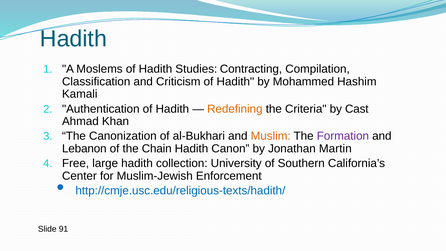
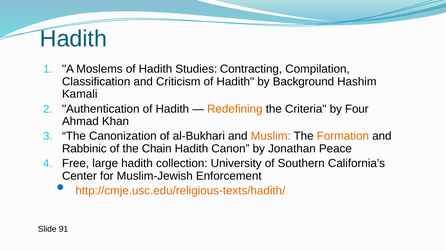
Mohammed: Mohammed -> Background (303, 82)
Cast: Cast -> Four (357, 109)
Formation colour: purple -> orange (343, 136)
Lebanon: Lebanon -> Rabbinic (84, 149)
Martin: Martin -> Peace (335, 149)
http://cmje.usc.edu/religious-texts/hadith/ colour: blue -> orange (180, 190)
